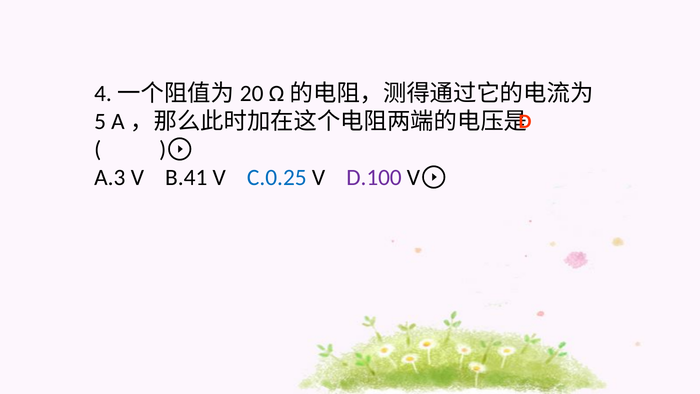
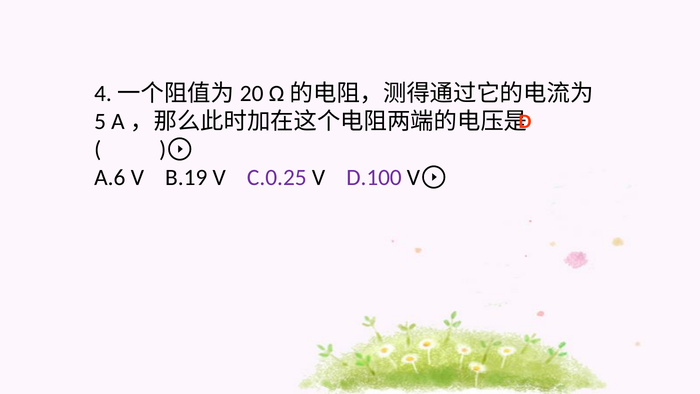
A.3: A.3 -> A.6 (110, 178)
B.41: B.41 -> B.19 (186, 178)
C.0.25 colour: blue -> purple (277, 178)
